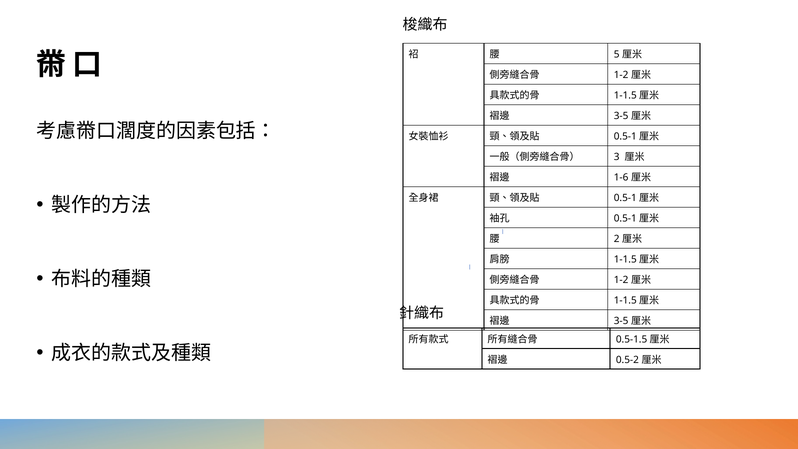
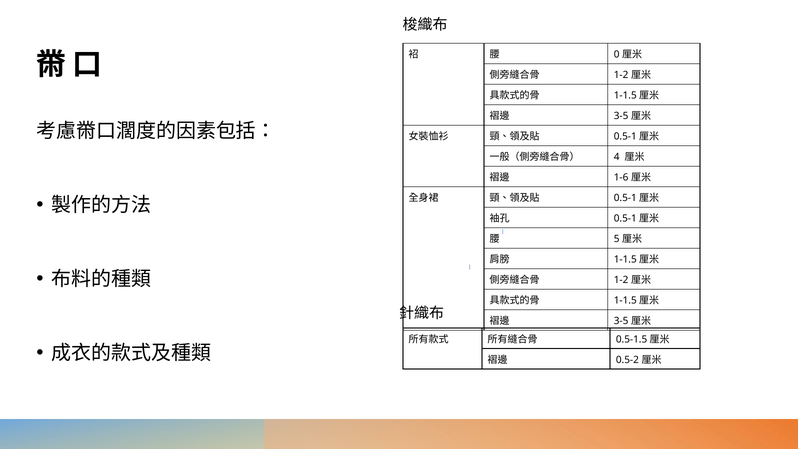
5: 5 -> 0 (617, 55)
3: 3 -> 4 (617, 157)
2: 2 -> 5 (617, 239)
